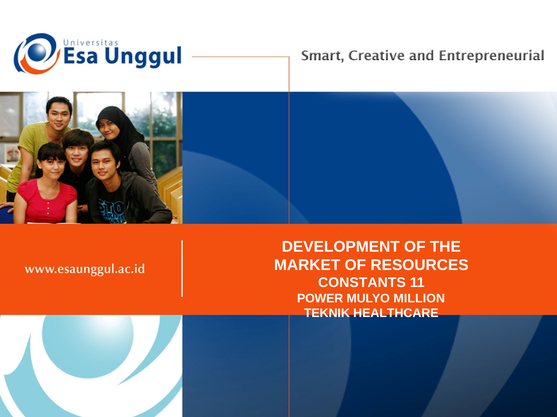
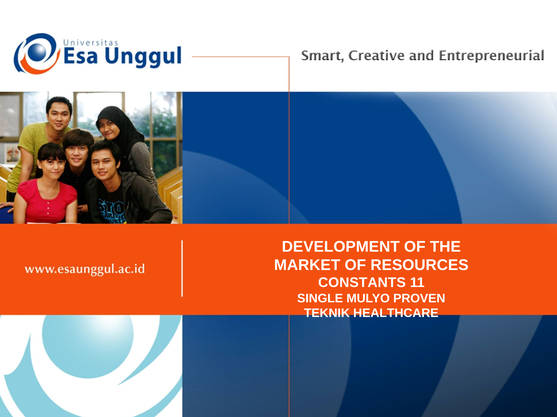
POWER: POWER -> SINGLE (320, 299)
MILLION: MILLION -> PROVEN (419, 299)
